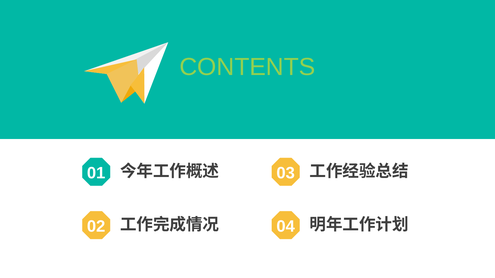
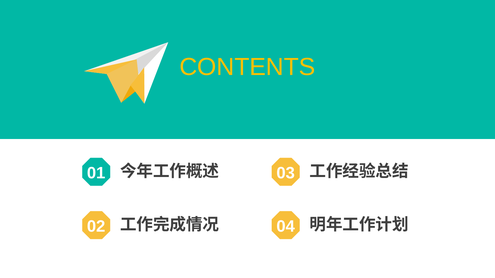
CONTENTS colour: light green -> yellow (247, 67)
